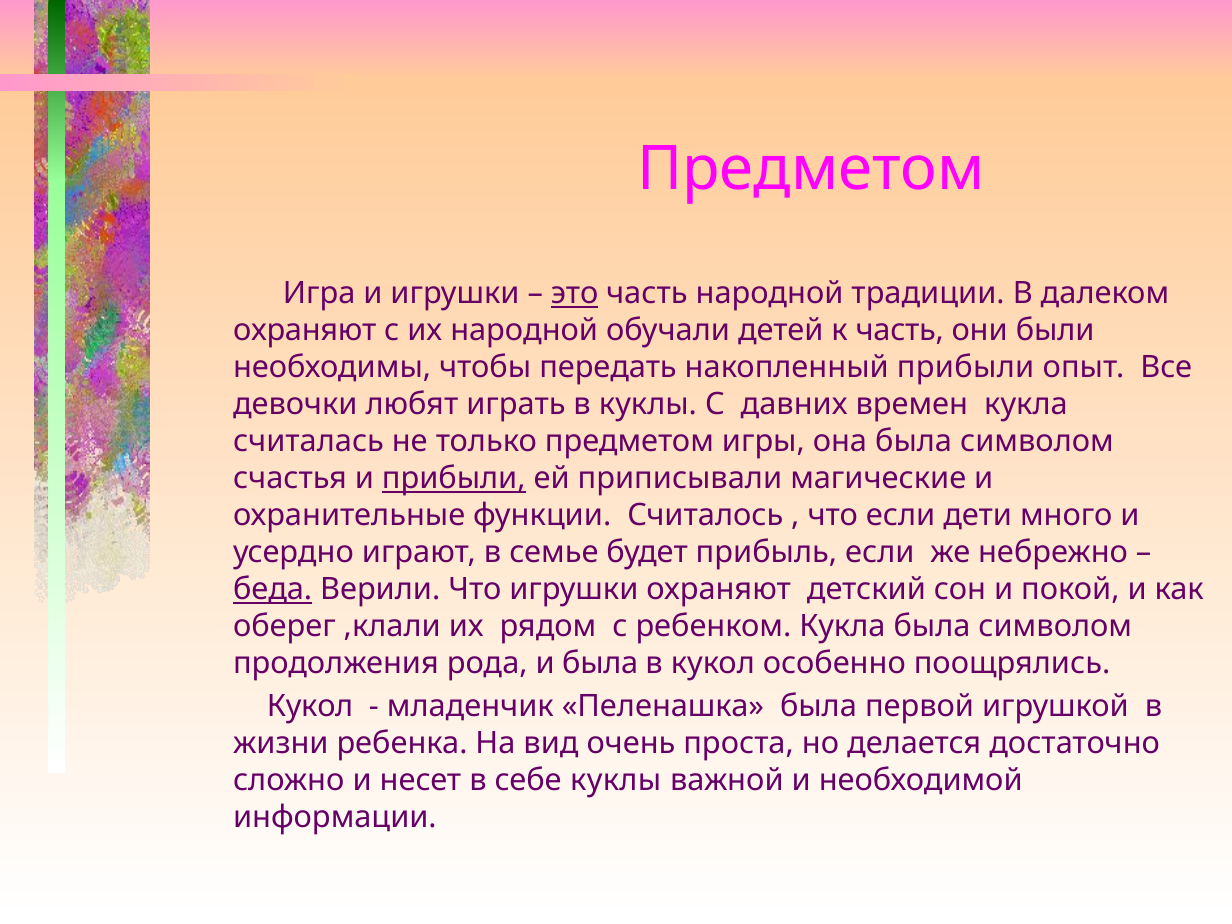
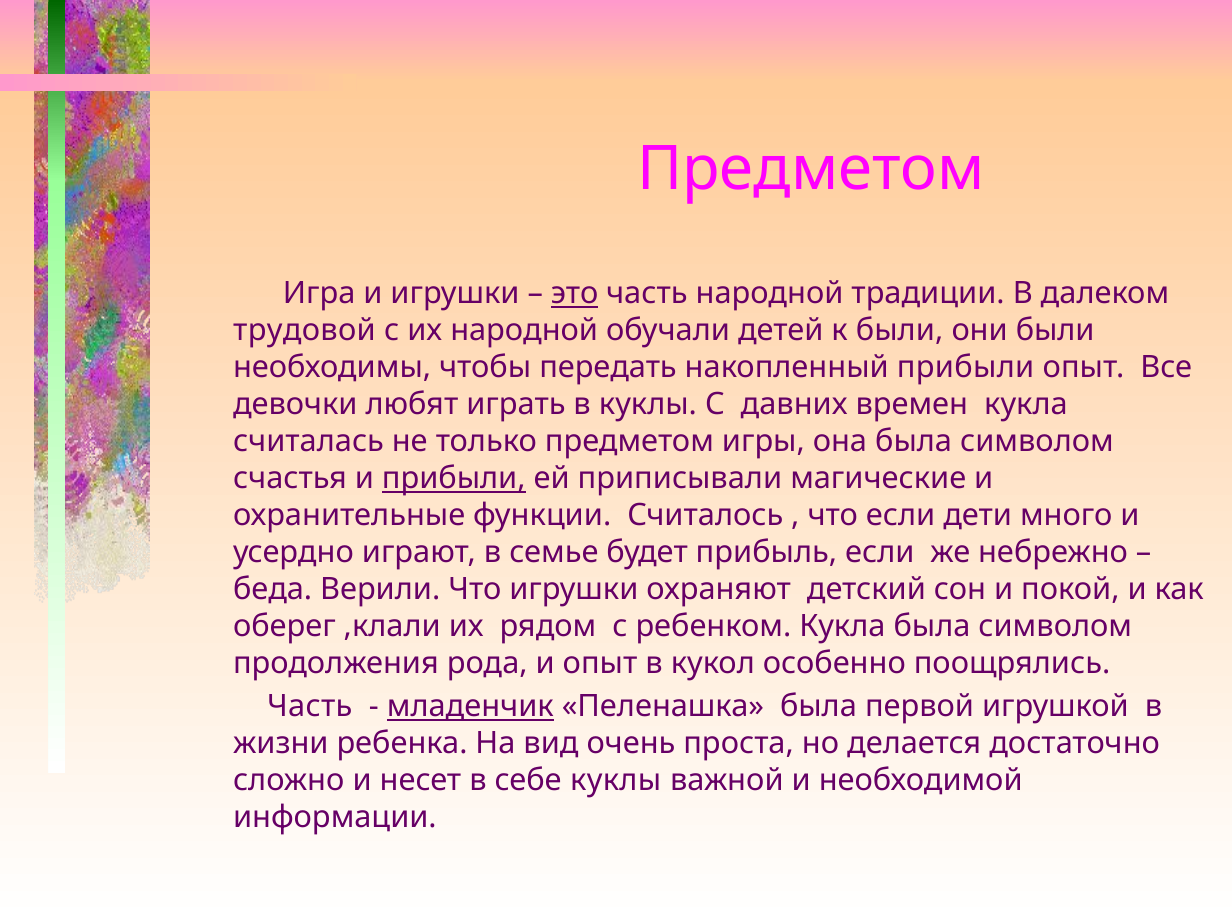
охраняют: охраняют -> трудовой (304, 331)
к часть: часть -> были (900, 331)
беда underline: present -> none (273, 589)
и была: была -> опыт (600, 663)
Кукол: Кукол -> Часть (310, 706)
младенчик underline: none -> present (470, 706)
